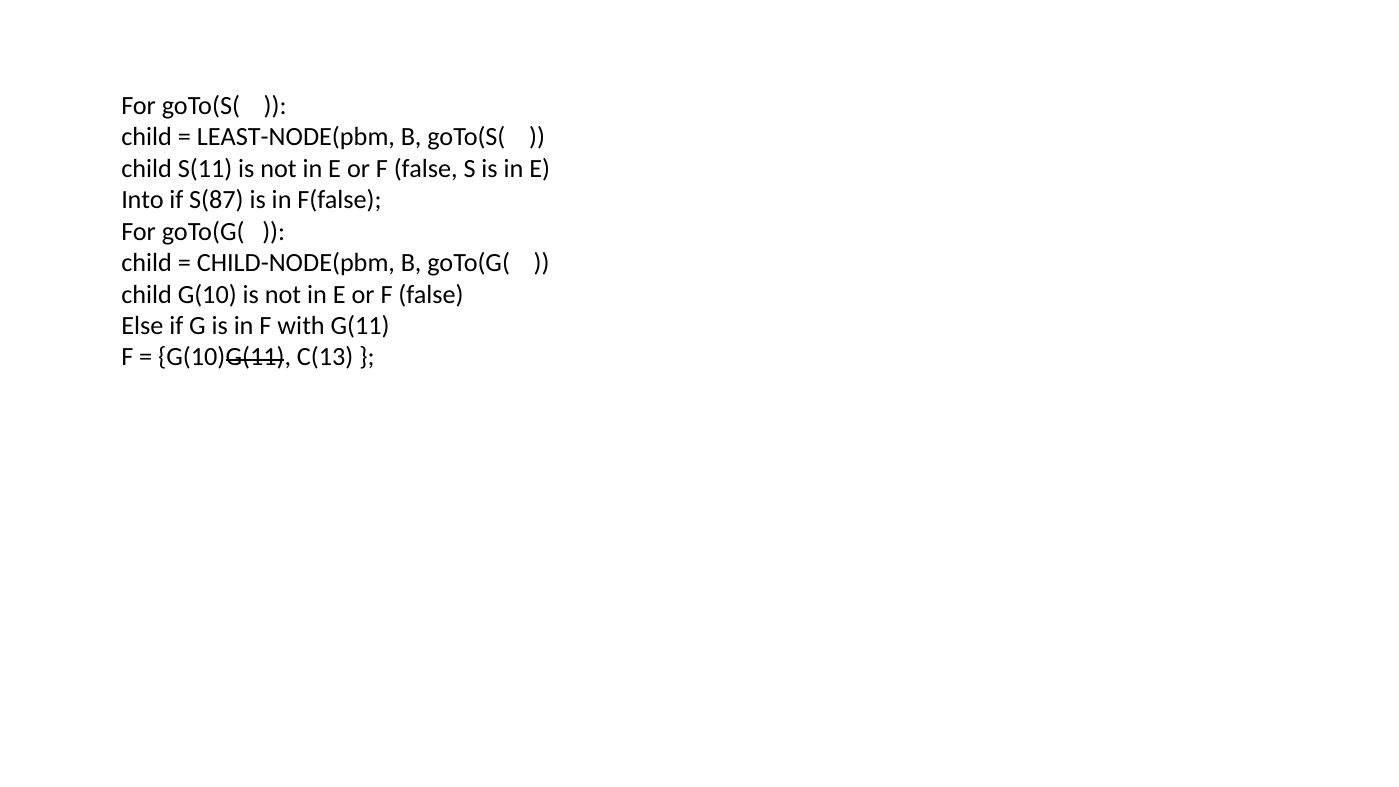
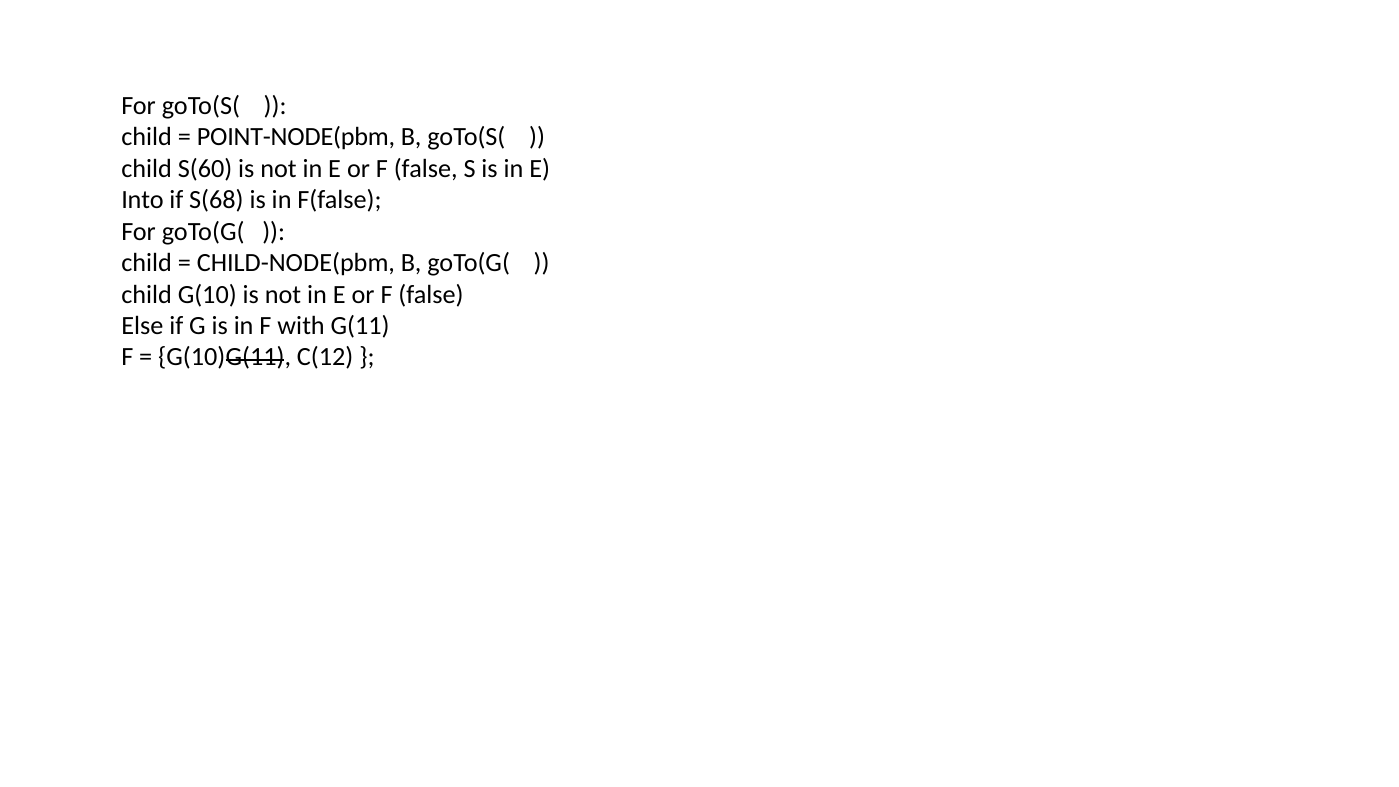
LEAST-NODE(pbm: LEAST-NODE(pbm -> POINT-NODE(pbm (296, 137)
S(11: S(11 -> S(60 (205, 168)
S(87: S(87 -> S(68 (216, 200)
C(13: C(13 -> C(12 (325, 357)
